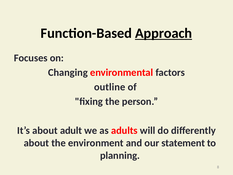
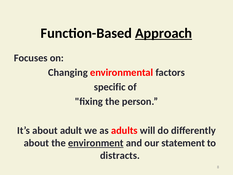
outline: outline -> specific (110, 87)
environment underline: none -> present (96, 143)
planning: planning -> distracts (120, 155)
